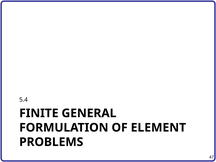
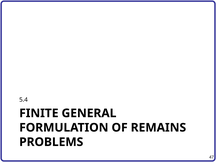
ELEMENT: ELEMENT -> REMAINS (158, 128)
